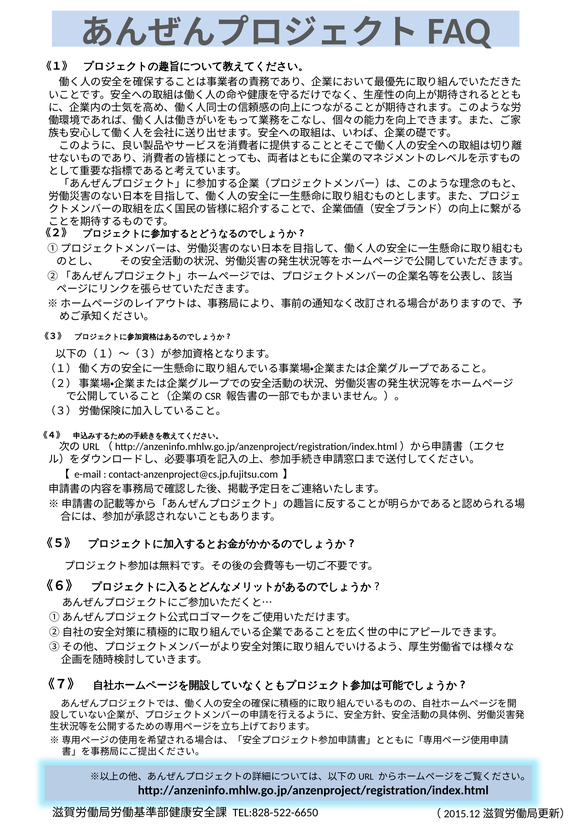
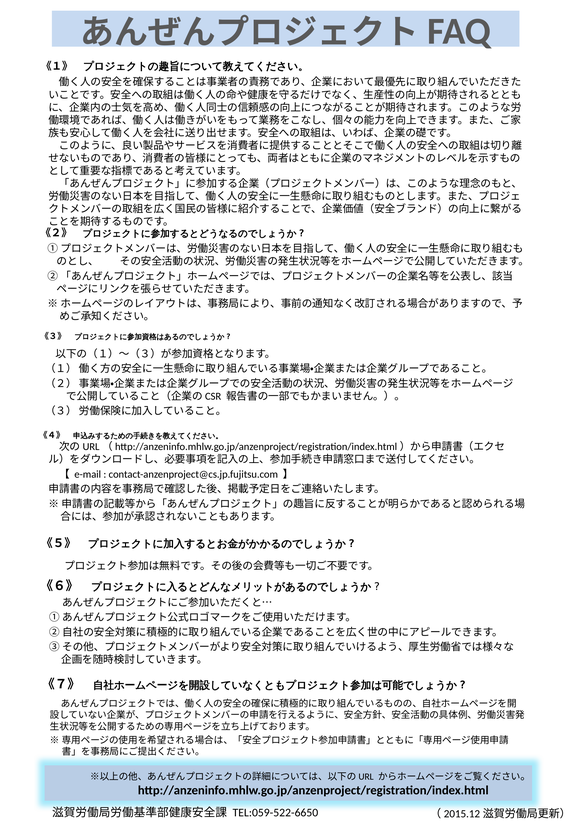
TEL:828-522-6650: TEL:828-522-6650 -> TEL:059-522-6650 (275, 814)
